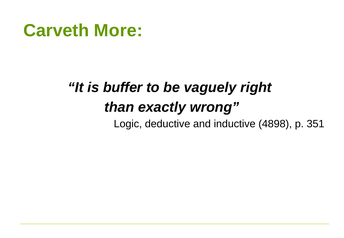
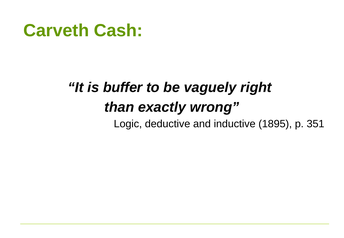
More: More -> Cash (118, 31)
4898: 4898 -> 1895 (275, 124)
